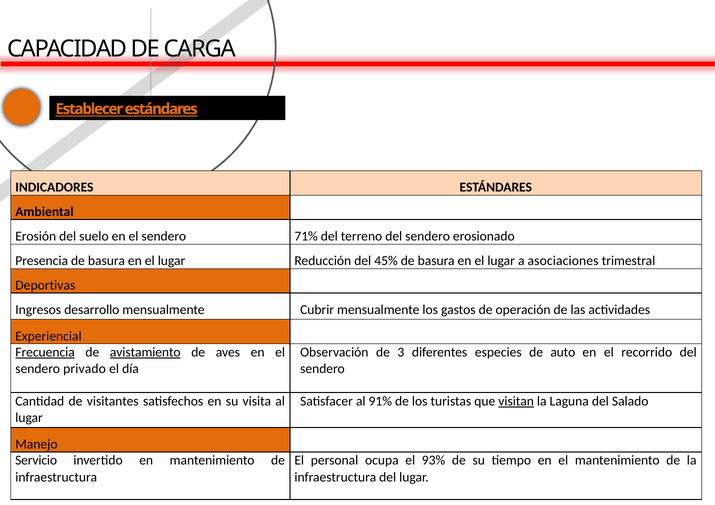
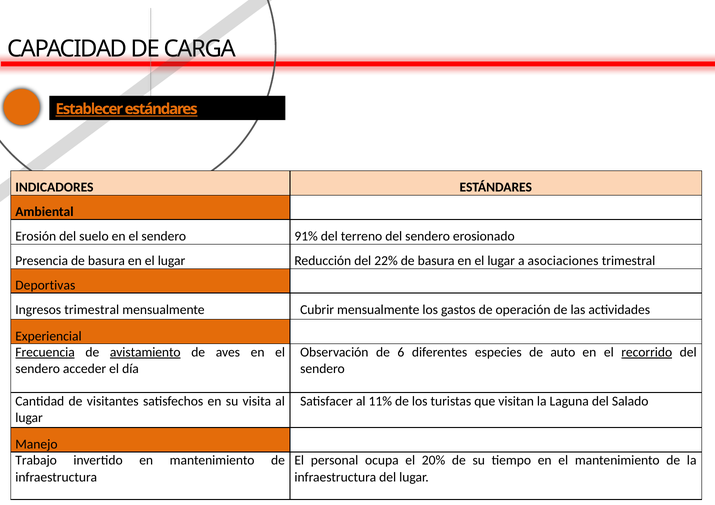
71%: 71% -> 91% (306, 237)
45%: 45% -> 22% (386, 261)
Ingresos desarrollo: desarrollo -> trimestral (92, 310)
3: 3 -> 6 (401, 353)
recorrido underline: none -> present (647, 353)
privado: privado -> acceder (85, 369)
91%: 91% -> 11% (380, 401)
visitan underline: present -> none (516, 401)
Servicio: Servicio -> Trabajo (36, 461)
93%: 93% -> 20% (434, 461)
